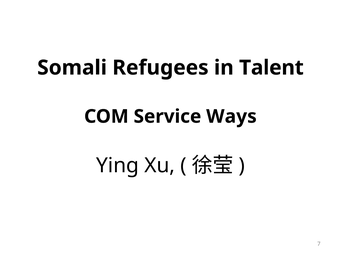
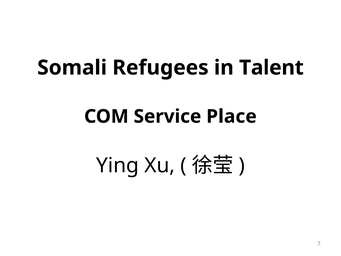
Ways: Ways -> Place (231, 116)
